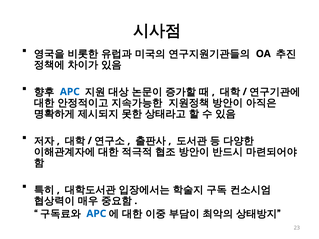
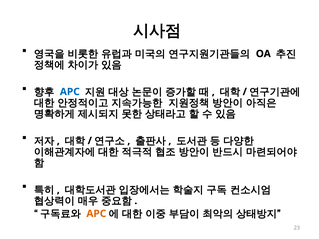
APC colour: blue -> orange (96, 214)
